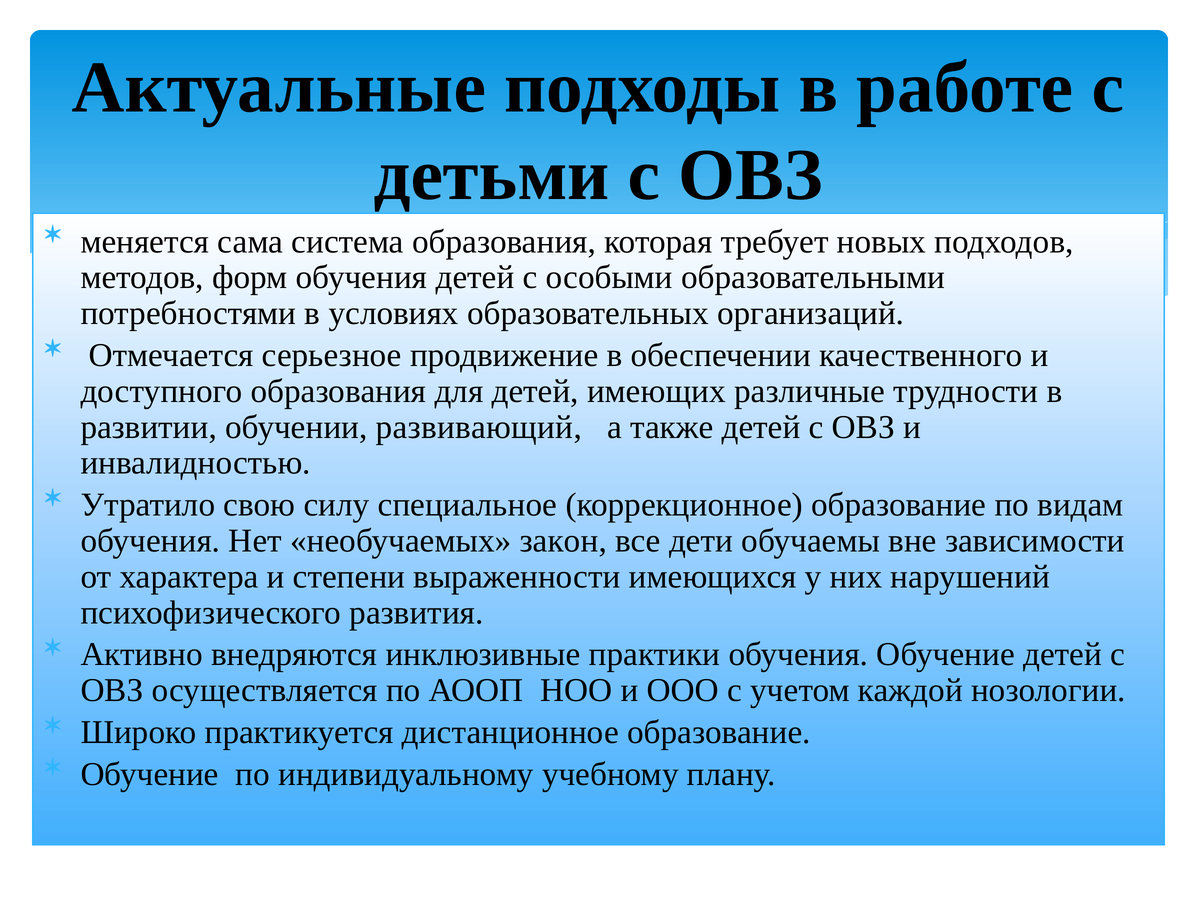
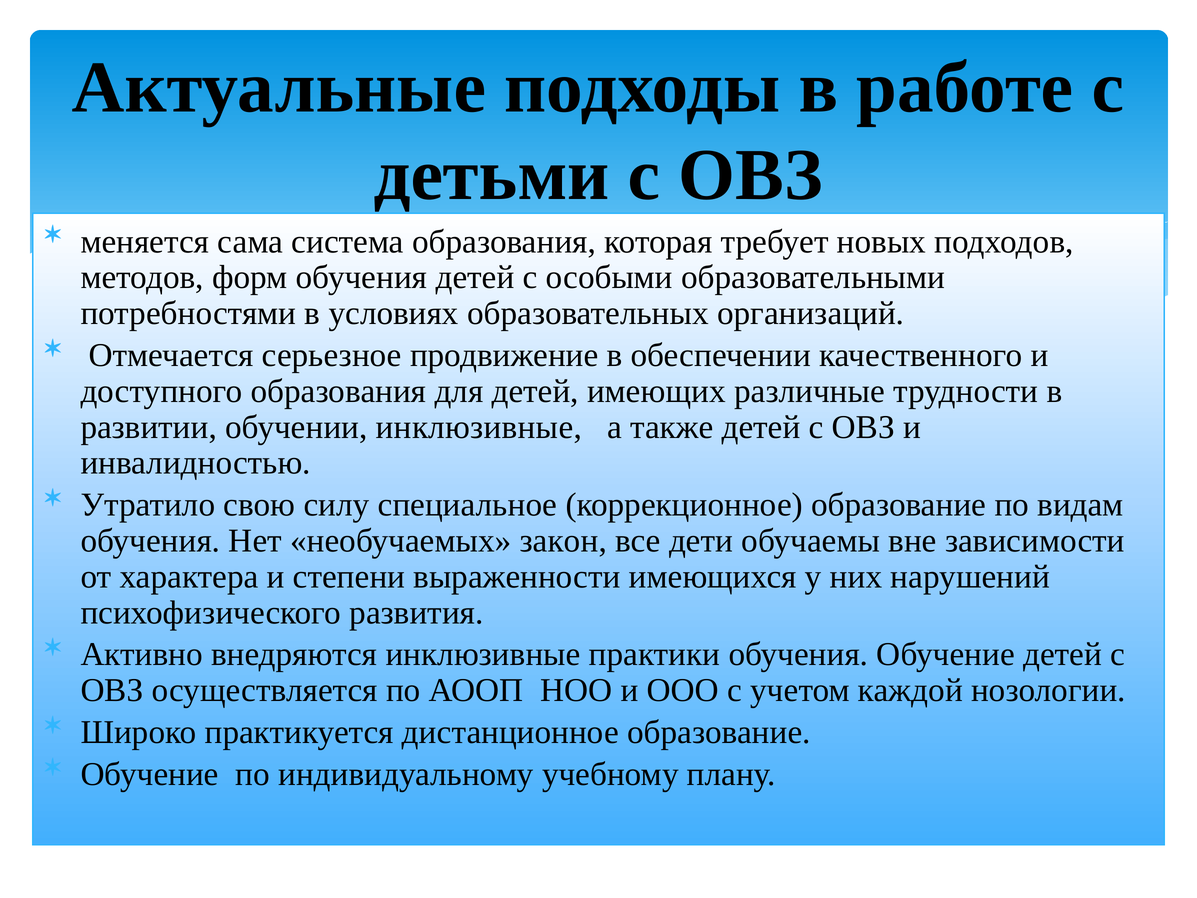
обучении развивающий: развивающий -> инклюзивные (479, 427)
